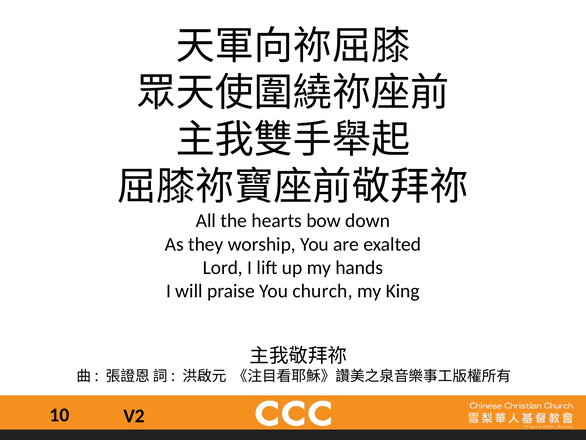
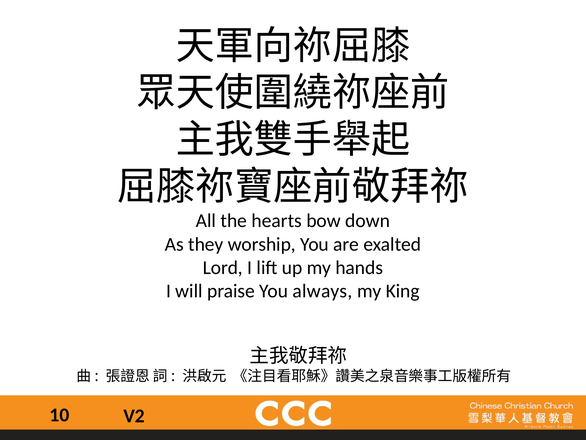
church: church -> always (322, 291)
